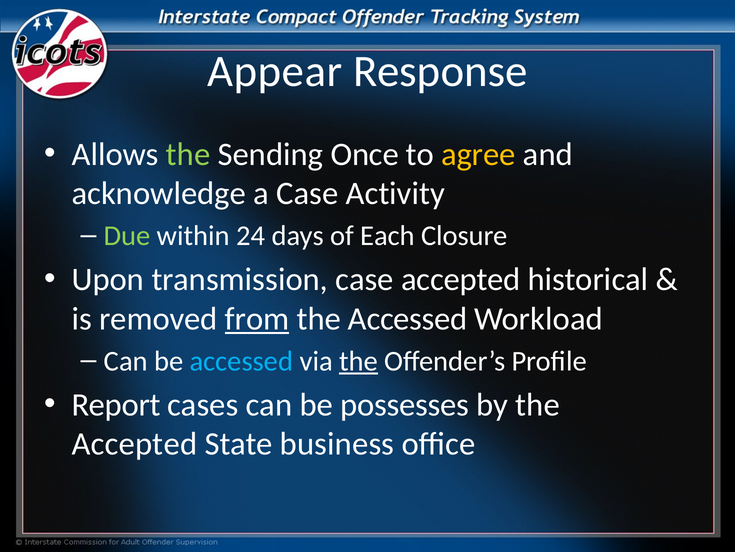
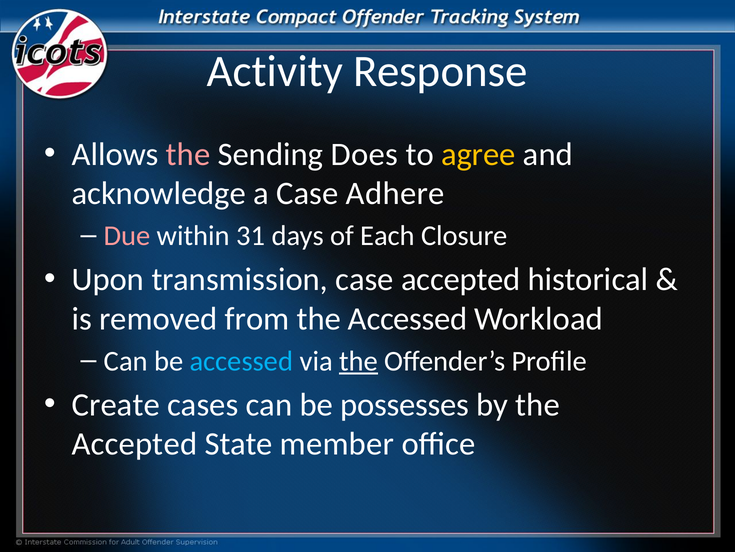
Appear: Appear -> Activity (275, 71)
the colour: light green -> pink (188, 154)
Once: Once -> Does (364, 154)
Activity: Activity -> Adhere (395, 193)
Due colour: light green -> pink (127, 236)
24: 24 -> 31 (251, 236)
from underline: present -> none (257, 318)
Report: Report -> Create (116, 404)
business: business -> member (337, 443)
